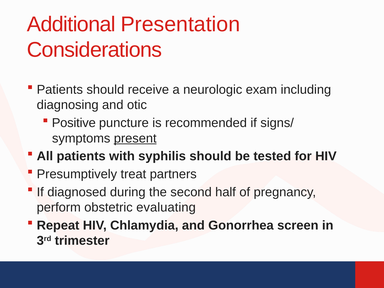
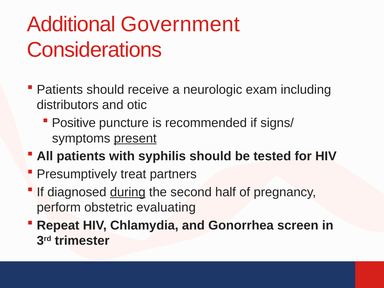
Presentation: Presentation -> Government (180, 24)
diagnosing: diagnosing -> distributors (68, 105)
during underline: none -> present (128, 192)
